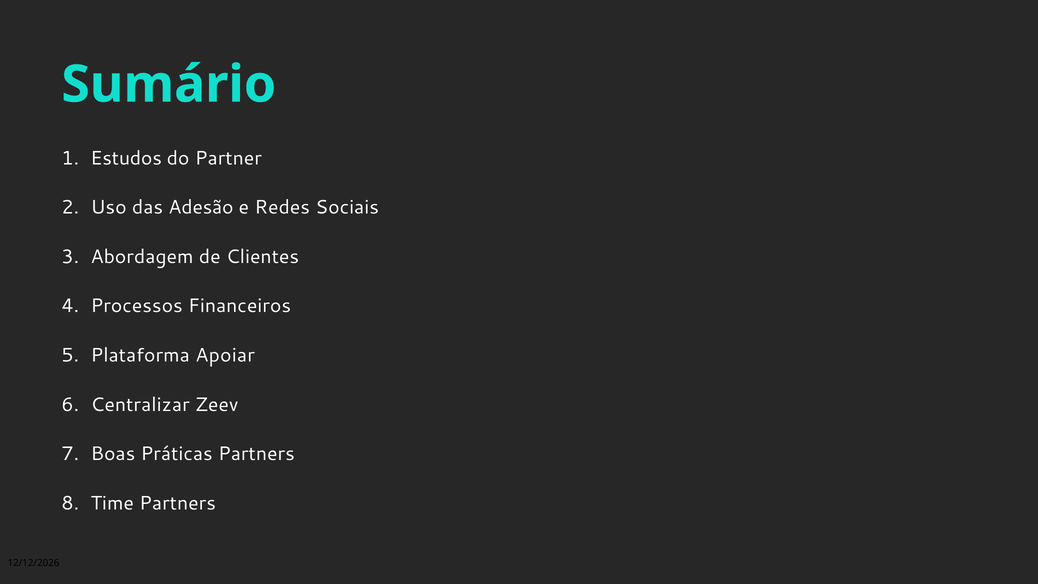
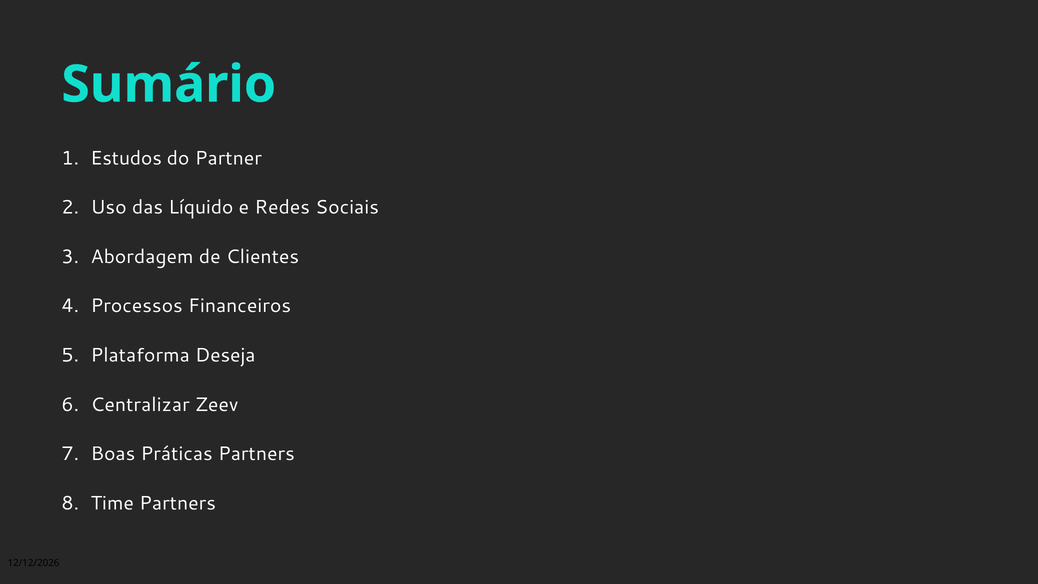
Adesão: Adesão -> Líquido (201, 207)
Apoiar: Apoiar -> Deseja (225, 355)
